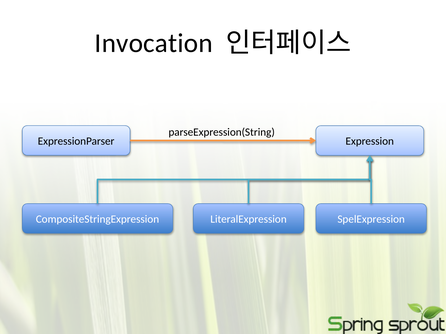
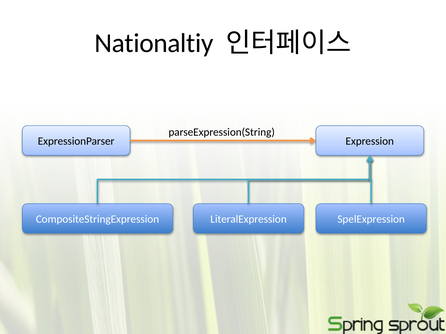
Invocation: Invocation -> Nationaltiy (154, 43)
